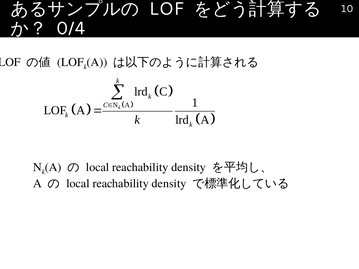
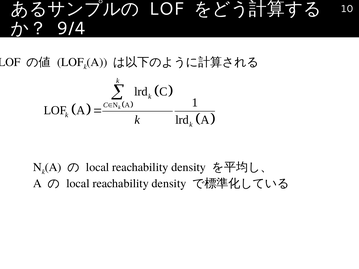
0/4: 0/4 -> 9/4 (71, 28)
